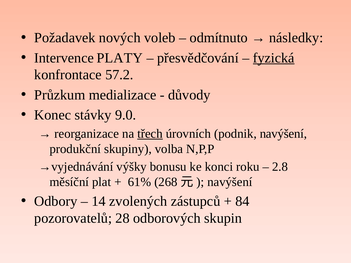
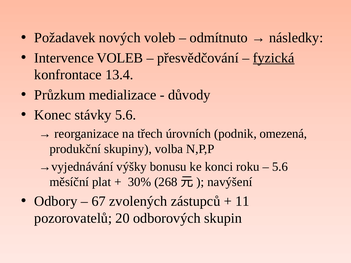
Intervence PLATY: PLATY -> VOLEB (120, 58)
57.2: 57.2 -> 13.4 (119, 75)
stávky 9.0: 9.0 -> 5.6 (126, 115)
třech underline: present -> none (150, 134)
podnik navýšení: navýšení -> omezená (283, 134)
2.8: 2.8 -> 5.6 (280, 167)
61%: 61% -> 30% (139, 182)
14: 14 -> 67 (99, 201)
84: 84 -> 11 (242, 201)
28: 28 -> 20 (123, 218)
